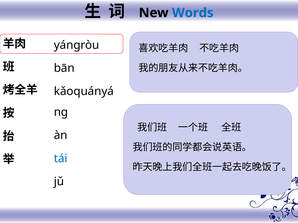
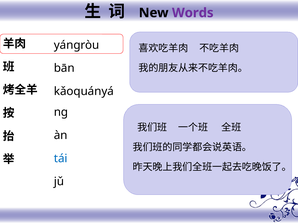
Words colour: blue -> purple (193, 13)
